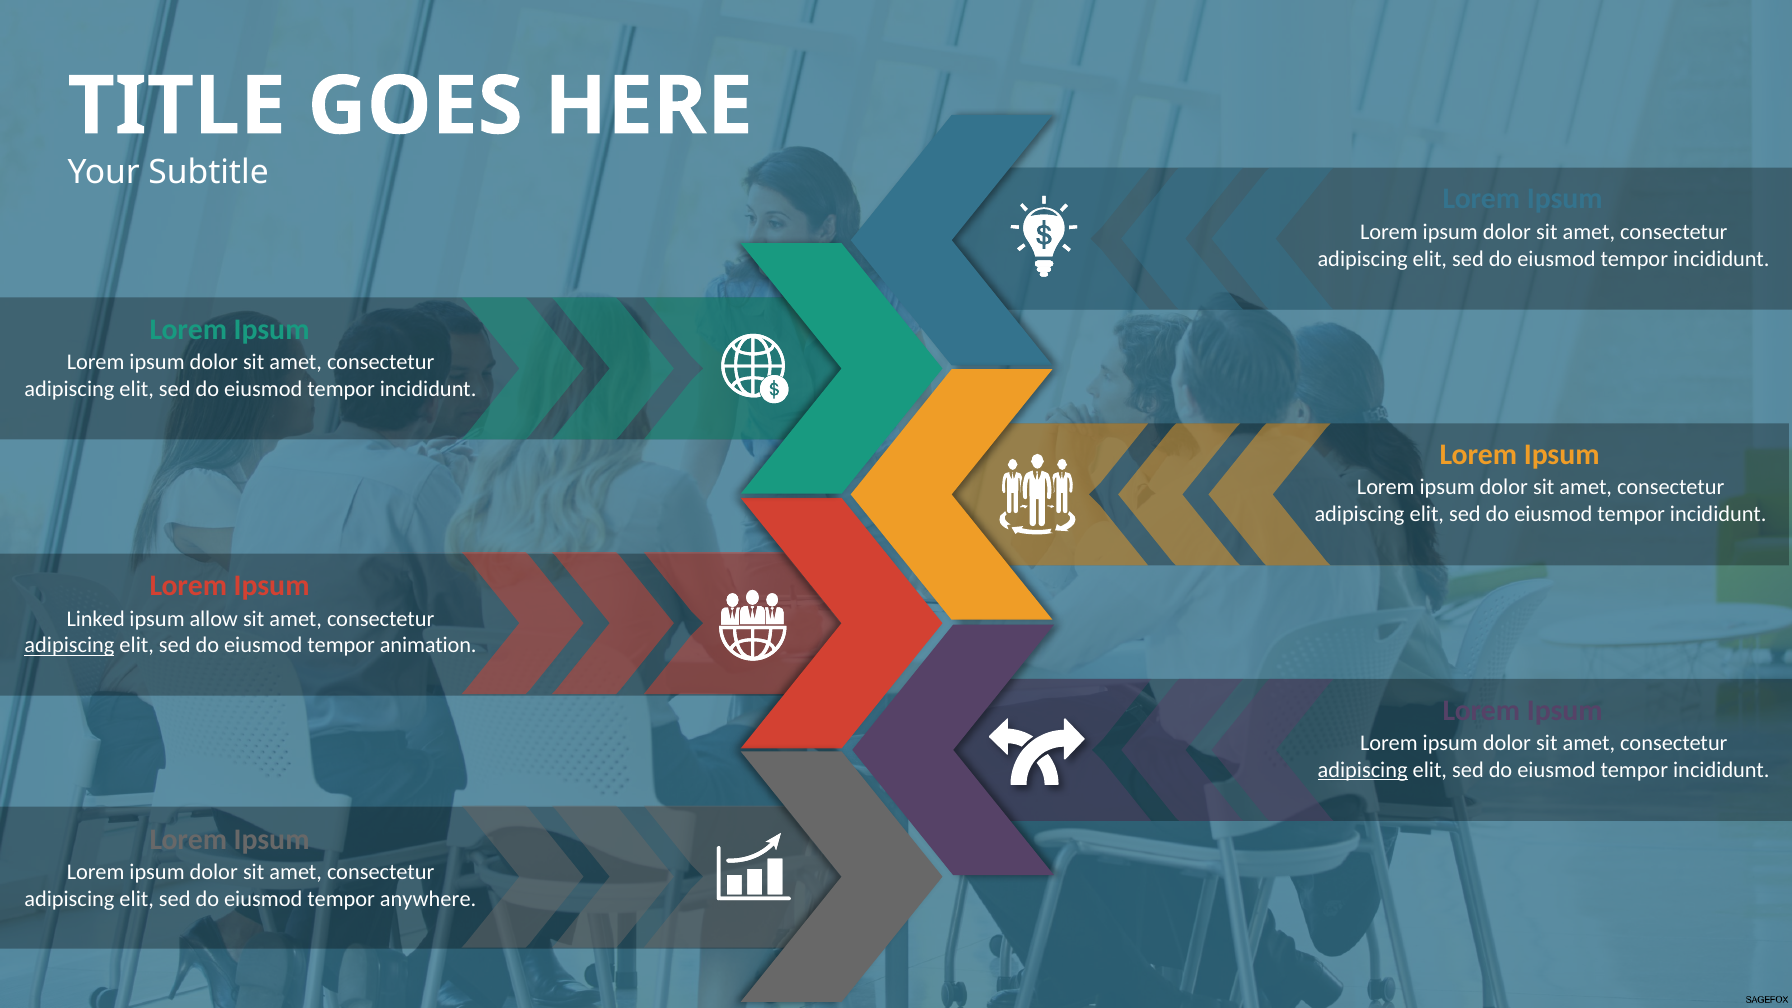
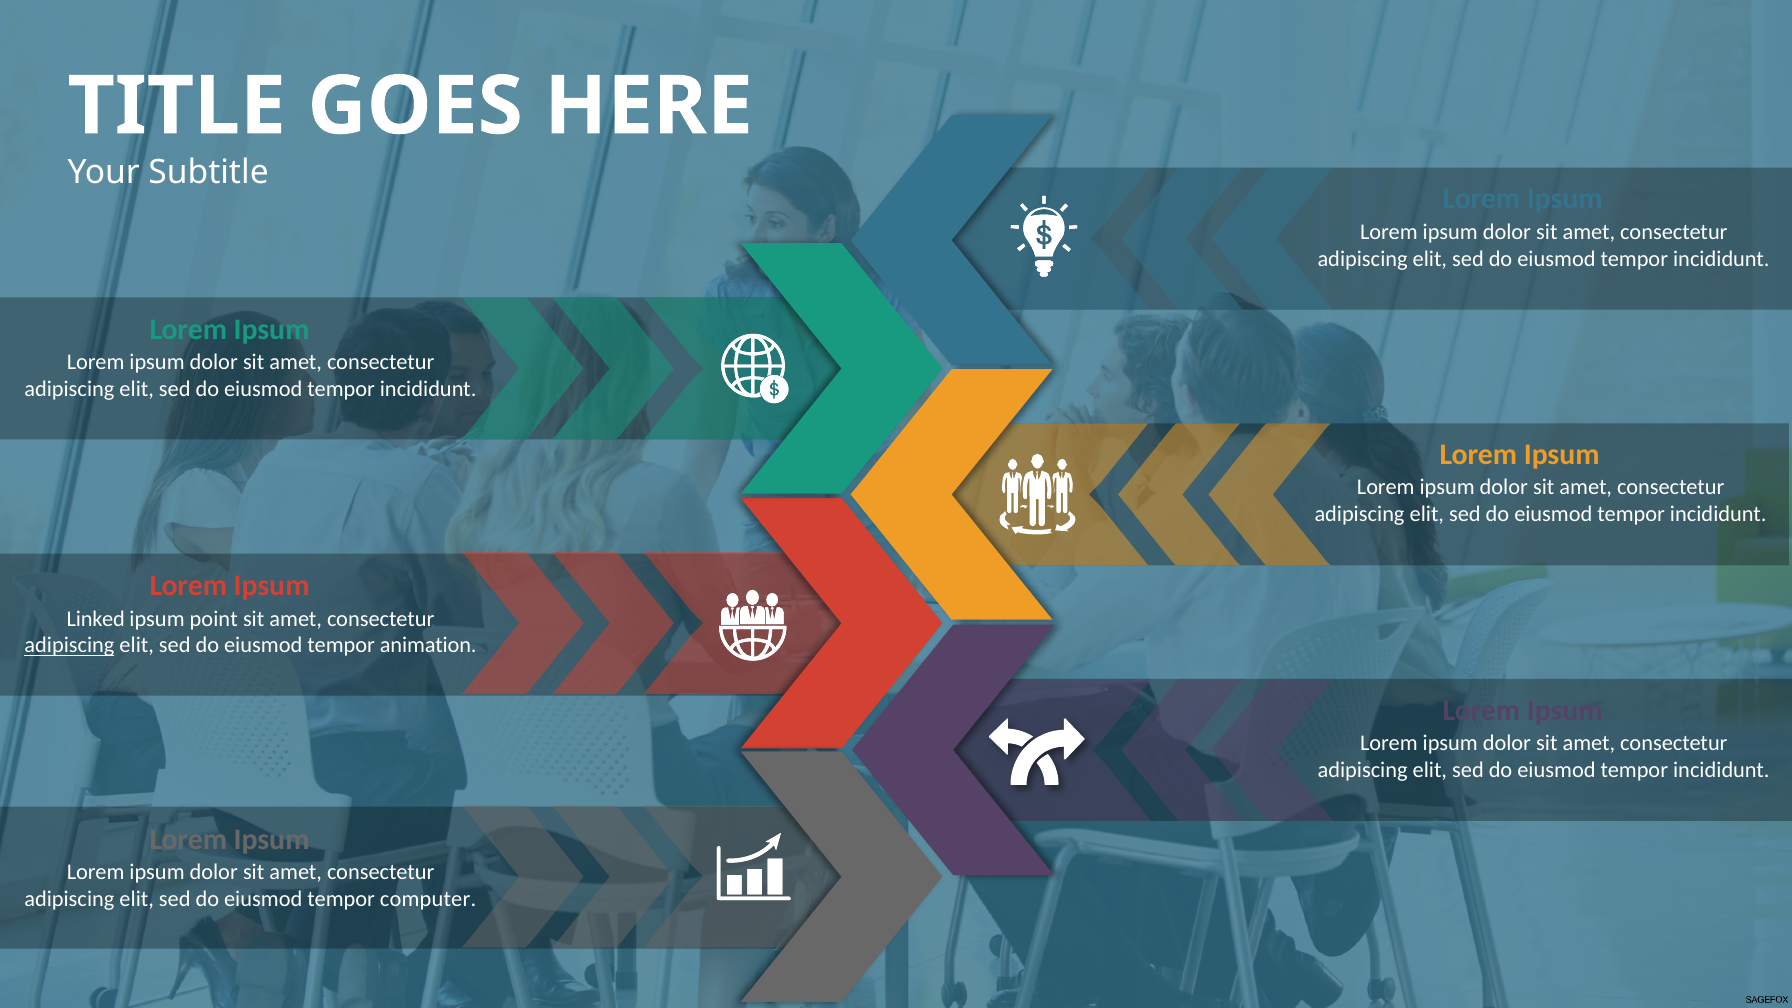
allow: allow -> point (214, 619)
adipiscing underline: present -> none (1363, 770)
anywhere: anywhere -> computer (428, 899)
